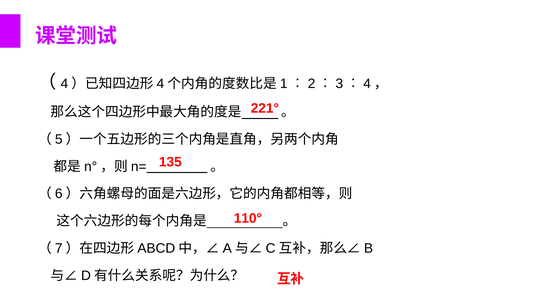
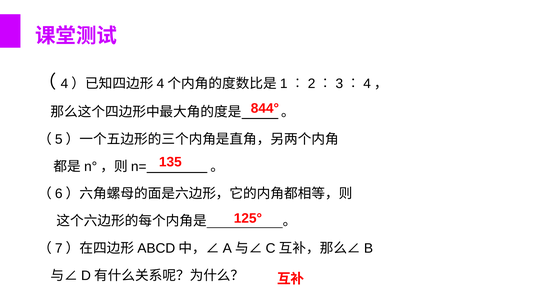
221°: 221° -> 844° (265, 108)
110°: 110° -> 125° (248, 218)
